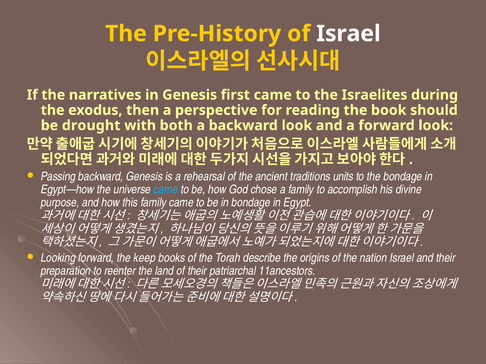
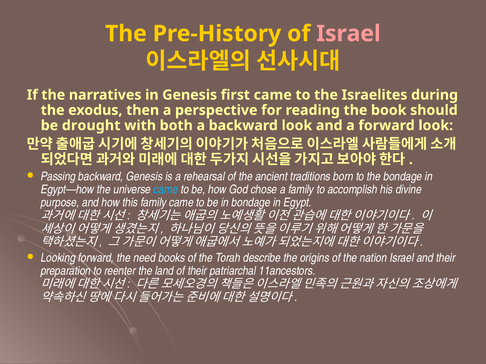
Israel colour: white -> pink (348, 34)
units: units -> born (343, 177)
keep: keep -> need (145, 258)
